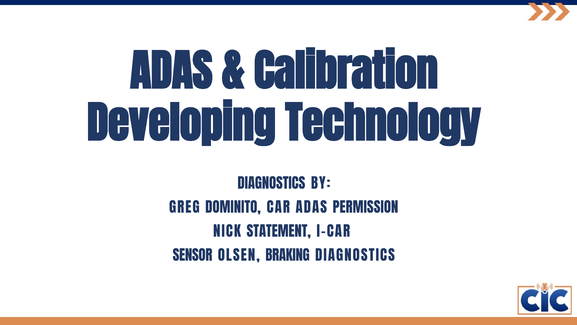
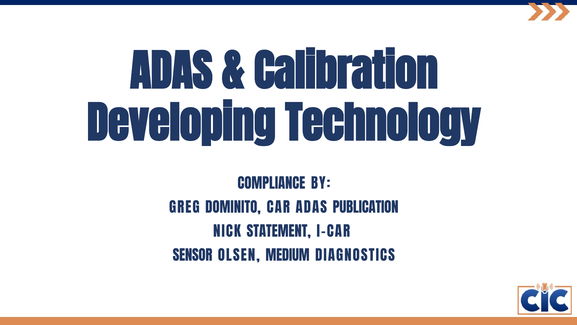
DIAGNOSTICS: DIAGNOSTICS -> COMPLIANCE (271, 184)
PERMISSION: PERMISSION -> PUBLICATION (366, 208)
BRAKING: BRAKING -> MEDIUM (288, 256)
